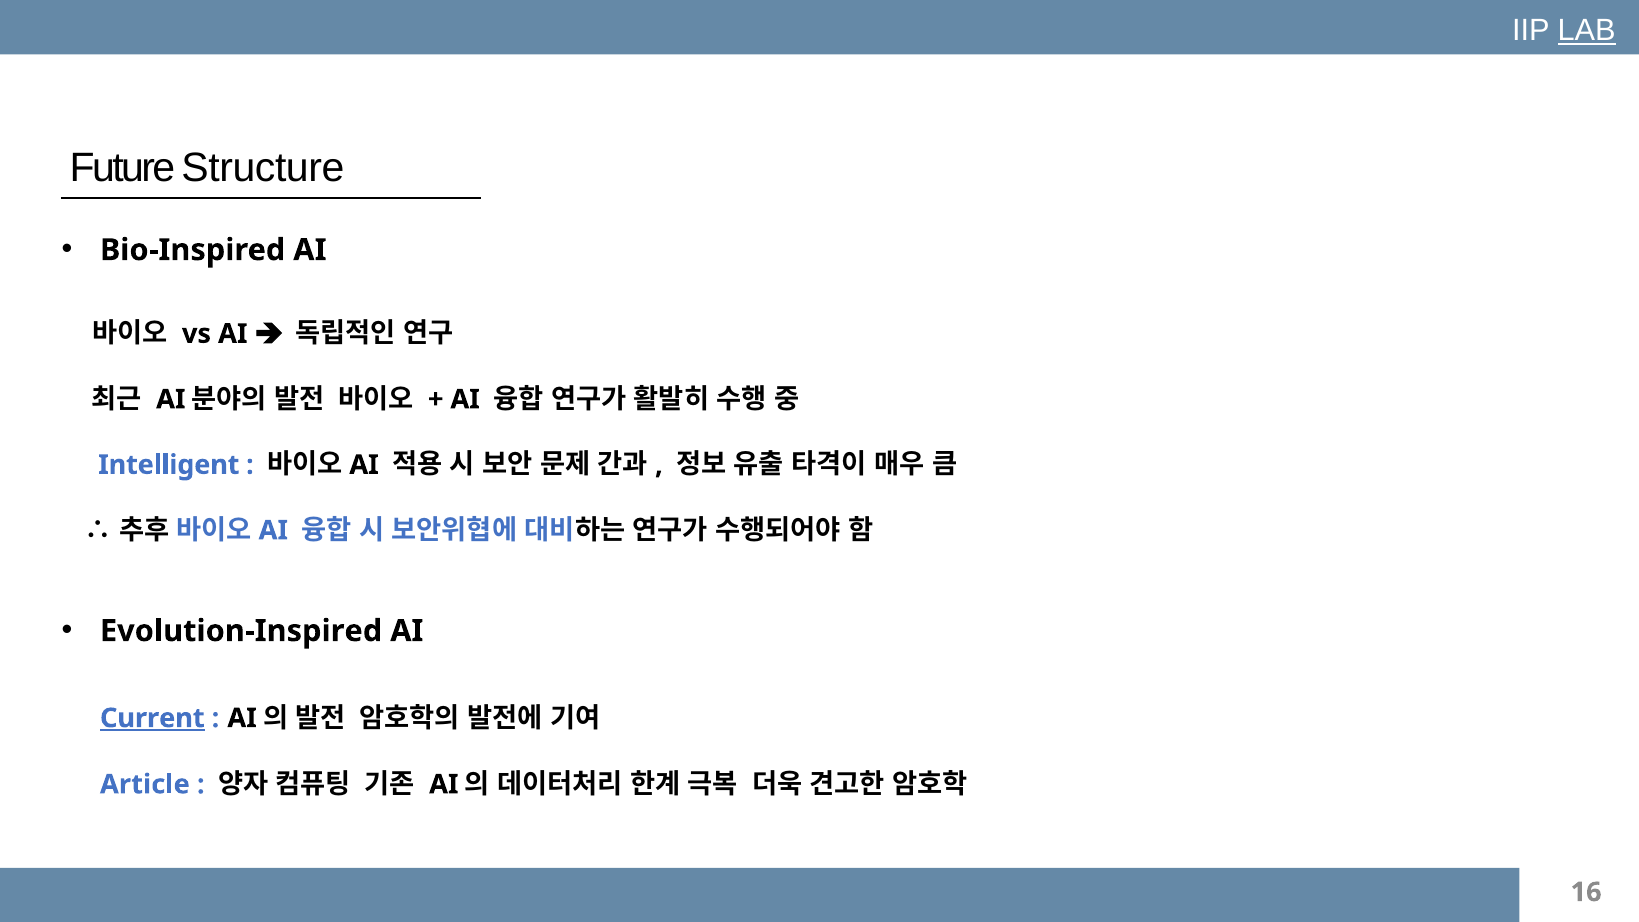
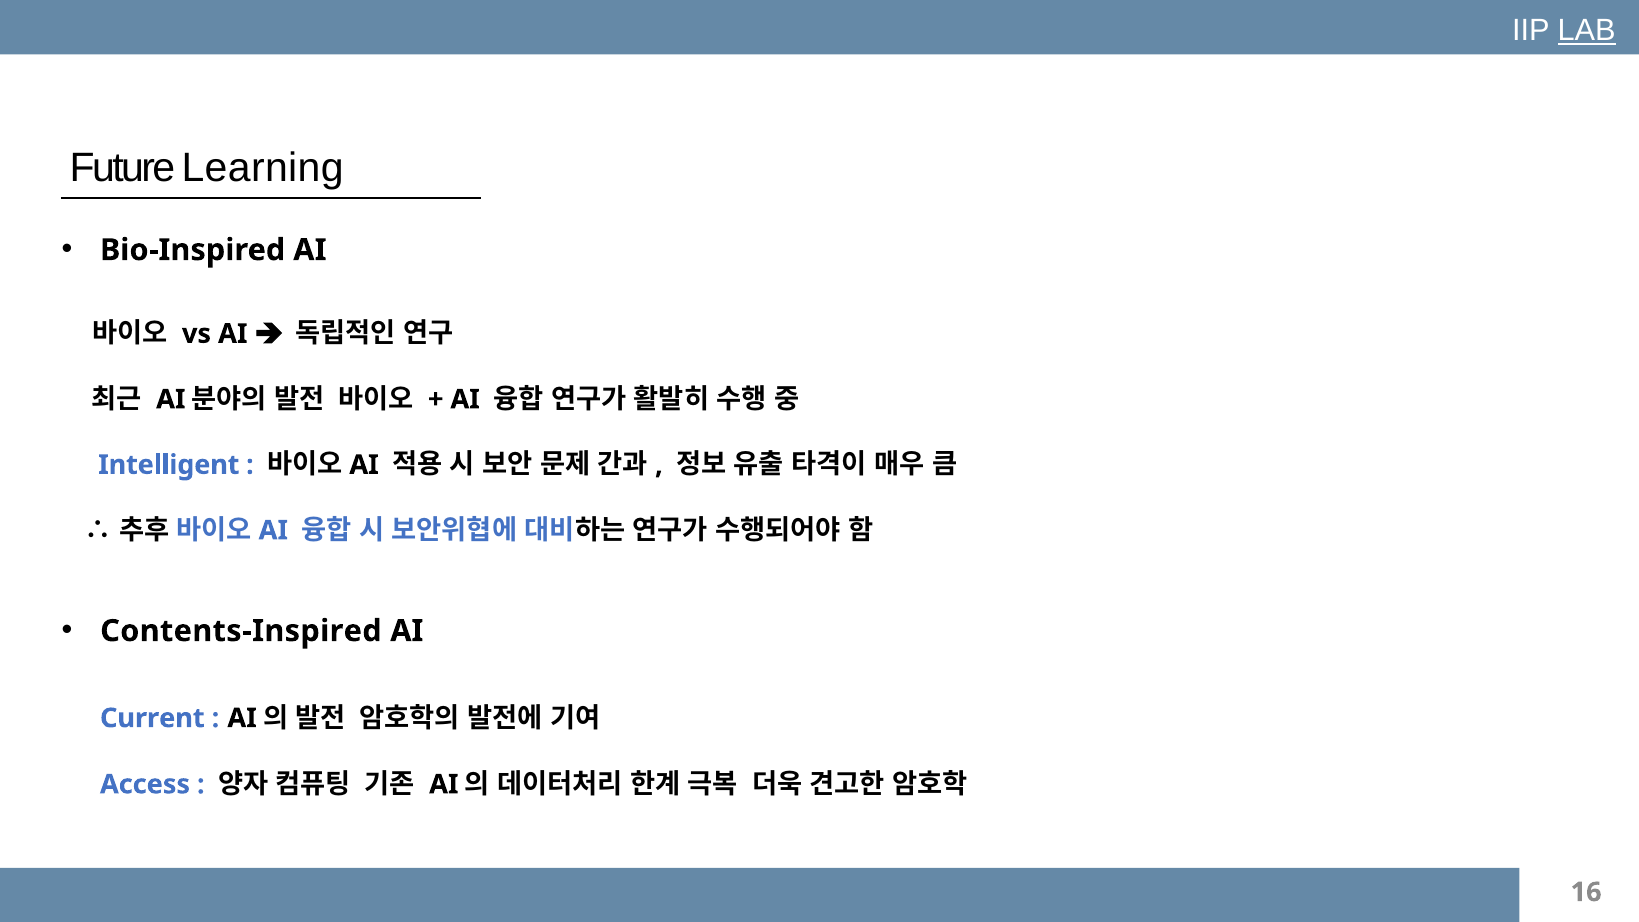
Structure: Structure -> Learning (263, 168)
Evolution-Inspired: Evolution-Inspired -> Contents-Inspired (241, 631)
Current underline: present -> none (152, 718)
Article: Article -> Access (145, 784)
